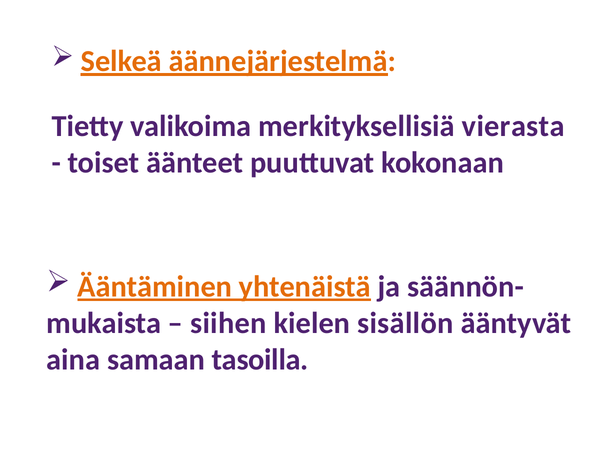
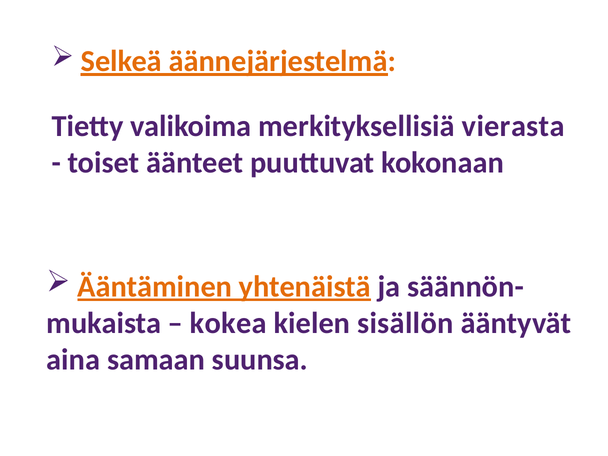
siihen: siihen -> kokea (228, 323)
tasoilla: tasoilla -> suunsa (260, 360)
